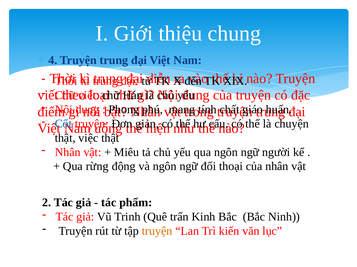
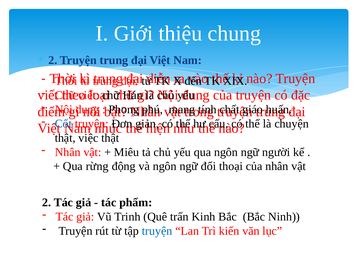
4: 4 -> 2 (53, 60)
uống: uống -> nhúc (108, 129)
truyện colour: orange -> blue (157, 232)
